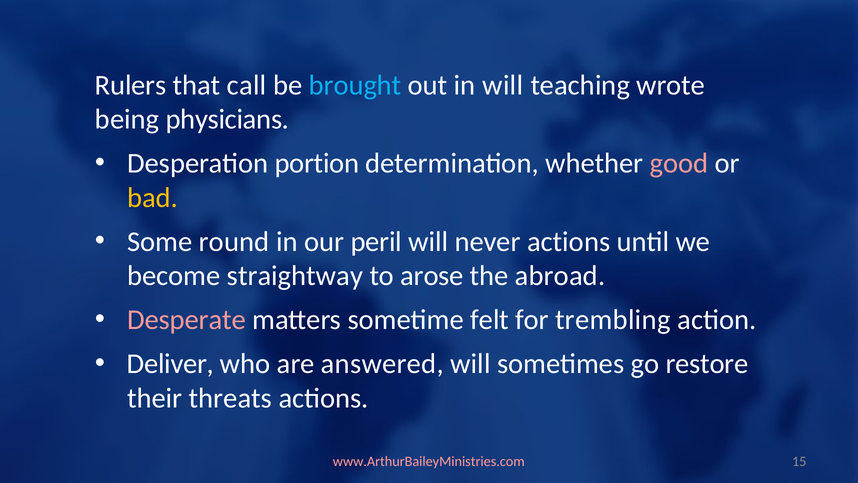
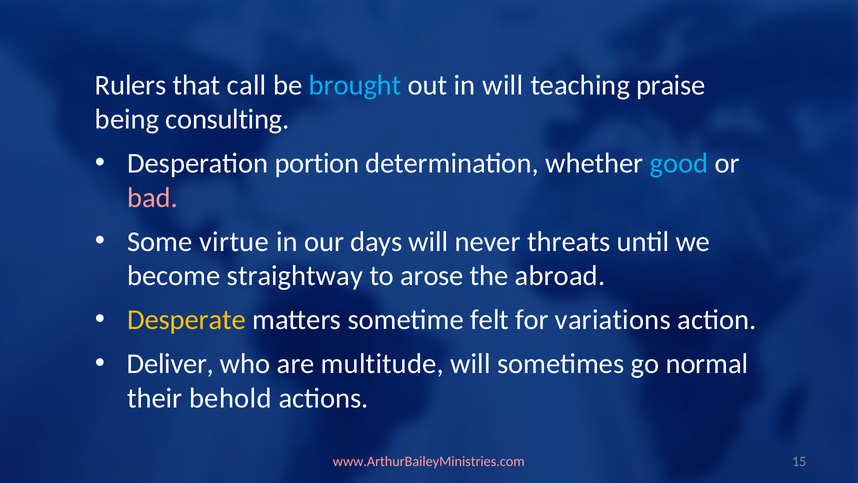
wrote: wrote -> praise (671, 85)
physicians: physicians -> consulting (227, 119)
good colour: pink -> light blue (679, 163)
bad colour: yellow -> pink (153, 198)
round: round -> virtue (234, 241)
peril: peril -> days (376, 241)
never actions: actions -> threats (569, 241)
Desperate colour: pink -> yellow (186, 320)
trembling: trembling -> variations (613, 320)
answered: answered -> multitude (382, 363)
restore: restore -> normal (707, 363)
threats: threats -> behold (230, 398)
